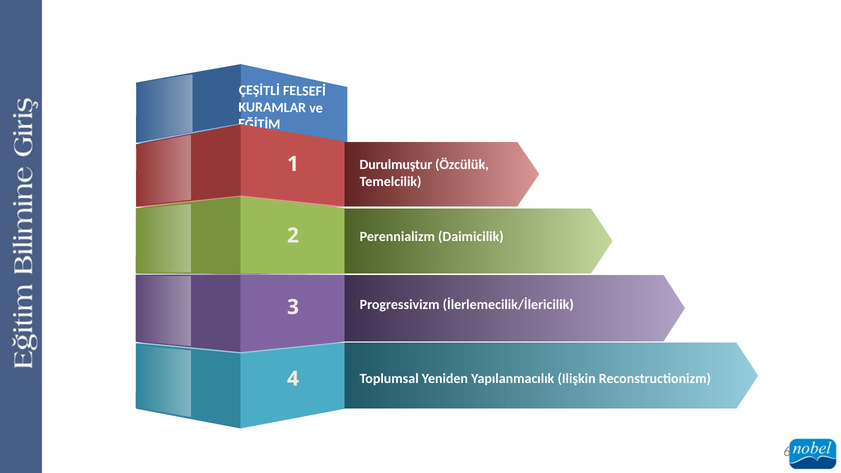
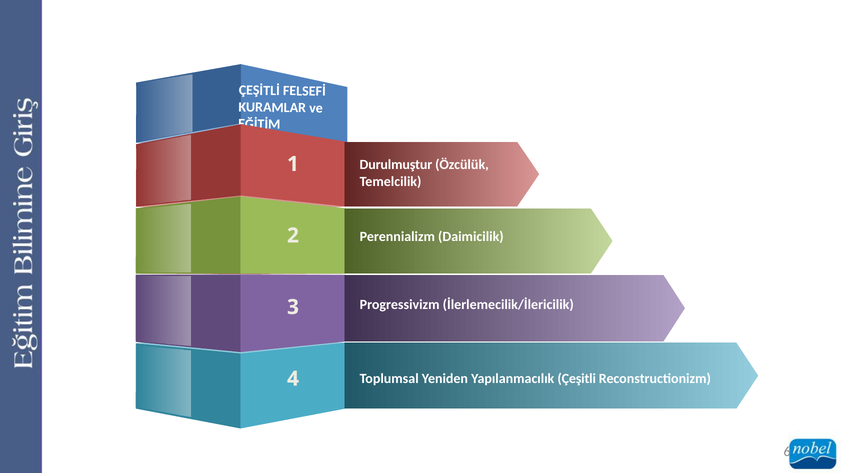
Ilişkin: Ilişkin -> Çeşitli (577, 379)
